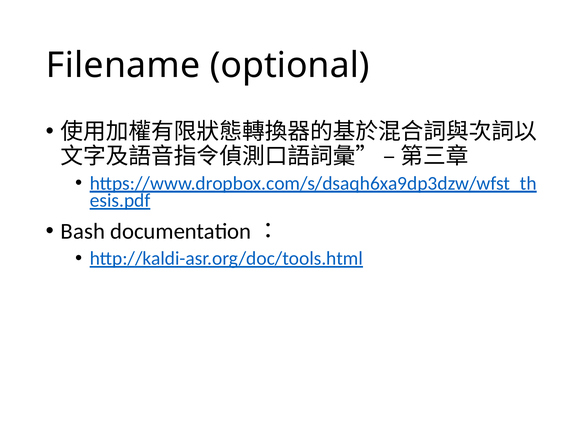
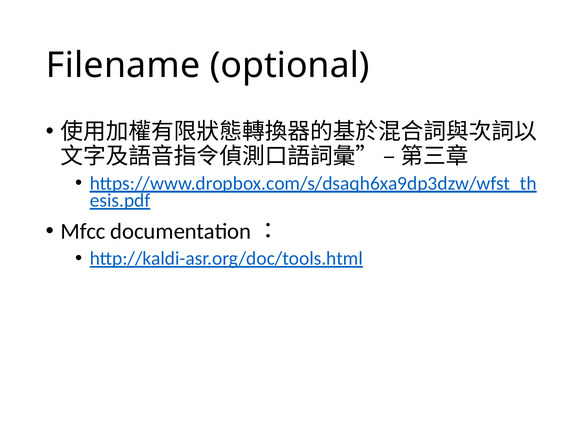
Bash: Bash -> Mfcc (83, 231)
